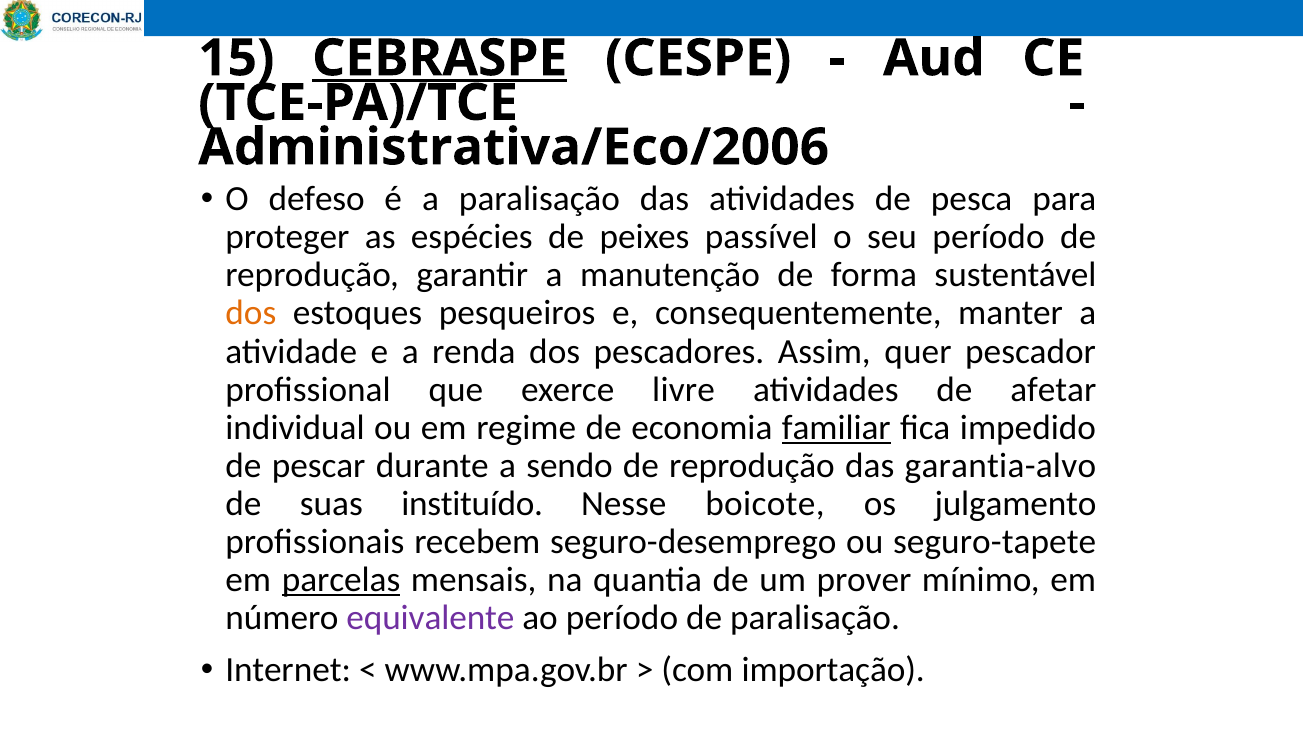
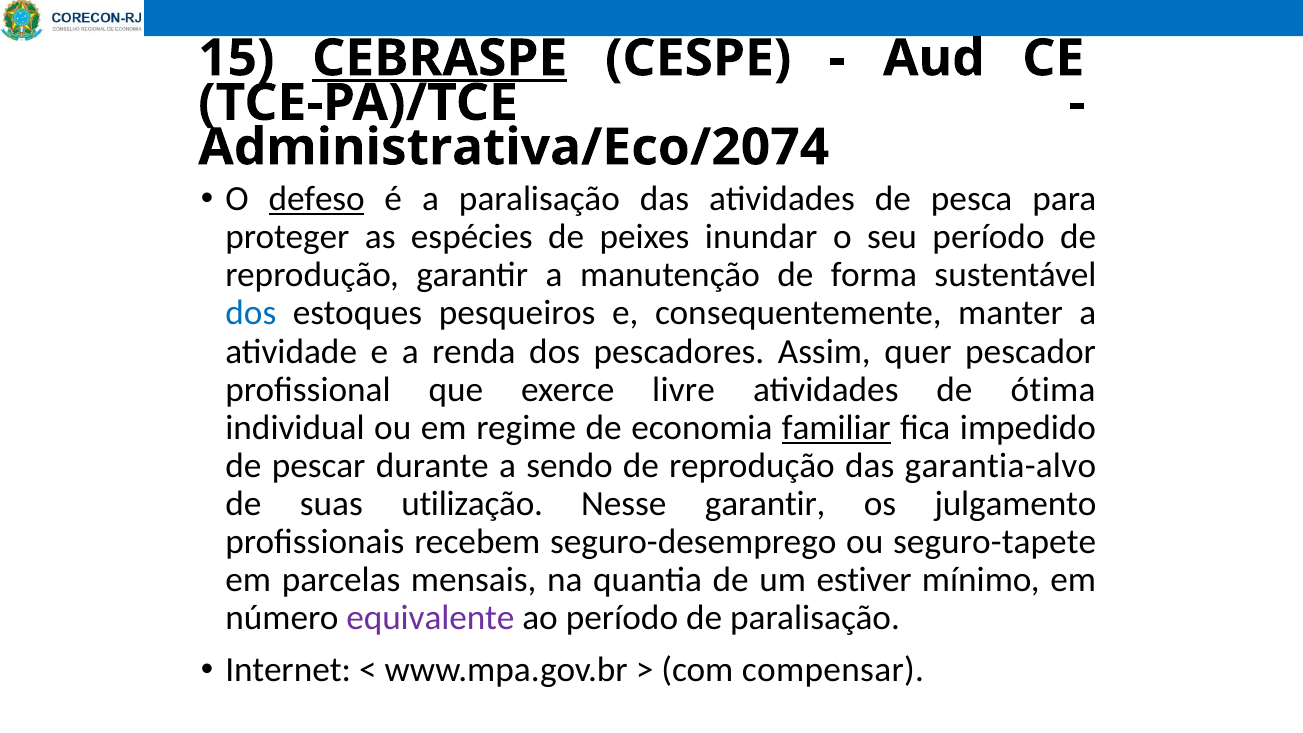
Administrativa/Eco/2006: Administrativa/Eco/2006 -> Administrativa/Eco/2074 (514, 147)
defeso underline: none -> present (317, 199)
passível: passível -> inundar (761, 237)
dos colour: orange -> blue (251, 313)
afetar: afetar -> ótima (1053, 389)
instituído: instituído -> utilização (472, 504)
Nesse boicote: boicote -> garantir (765, 504)
parcelas underline: present -> none (341, 580)
prover: prover -> estiver (864, 580)
importação: importação -> compensar (833, 670)
